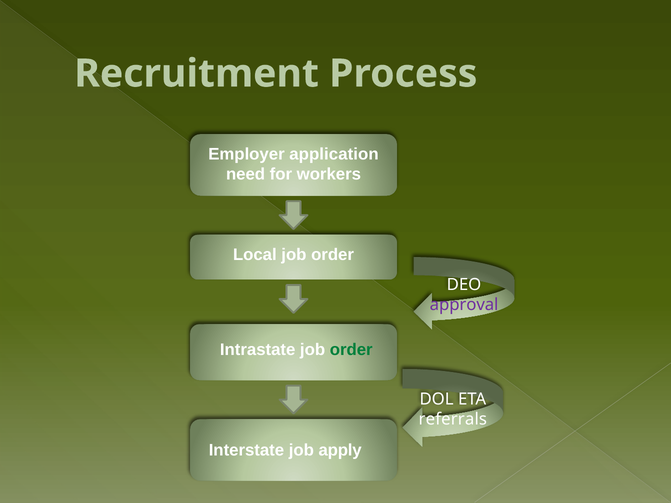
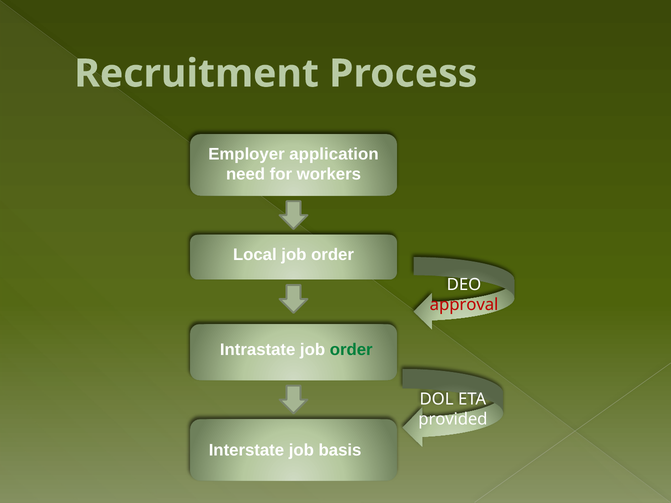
approval colour: purple -> red (464, 305)
referrals: referrals -> provided (453, 419)
apply: apply -> basis (340, 451)
